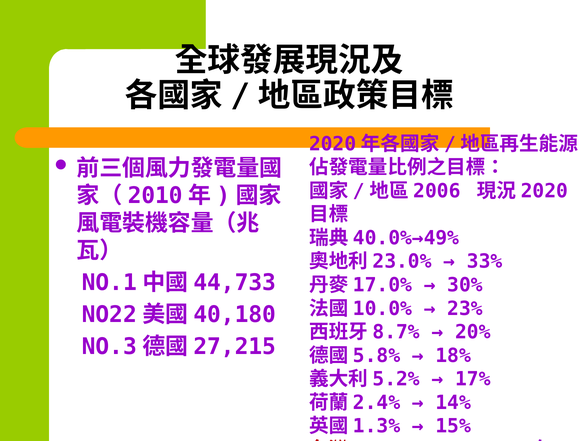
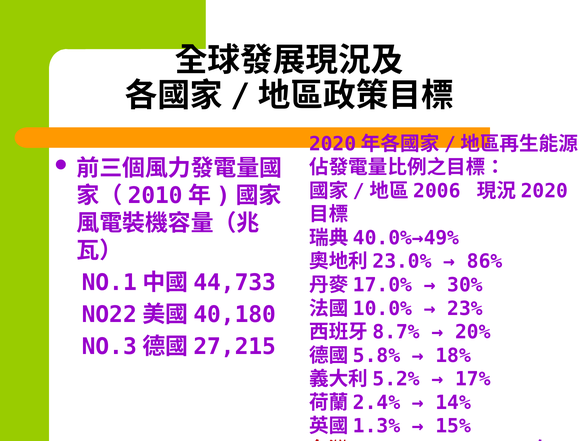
33%: 33% -> 86% (485, 262)
